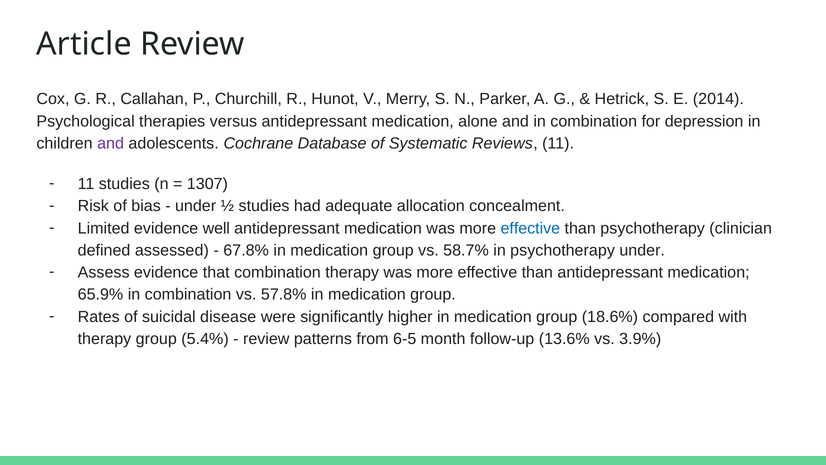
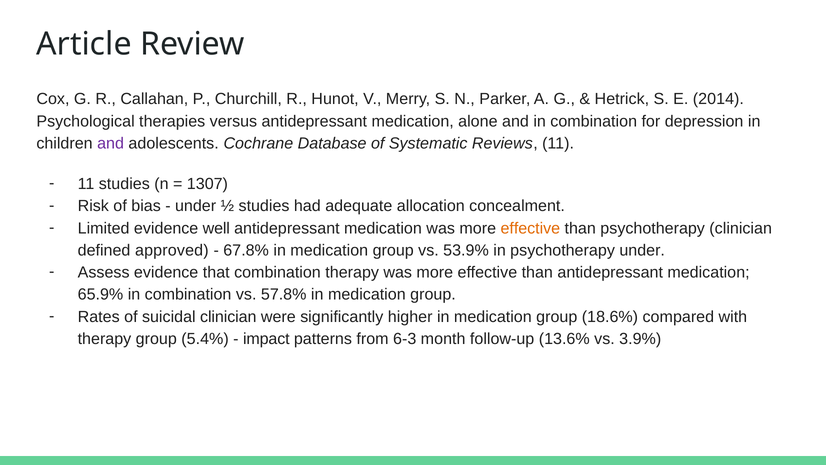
effective colour: blue -> orange (530, 228)
assessed: assessed -> approved (172, 250)
58.7%: 58.7% -> 53.9% (466, 250)
suicidal disease: disease -> clinician (228, 317)
review: review -> impact (266, 339)
6-5: 6-5 -> 6-3 (405, 339)
